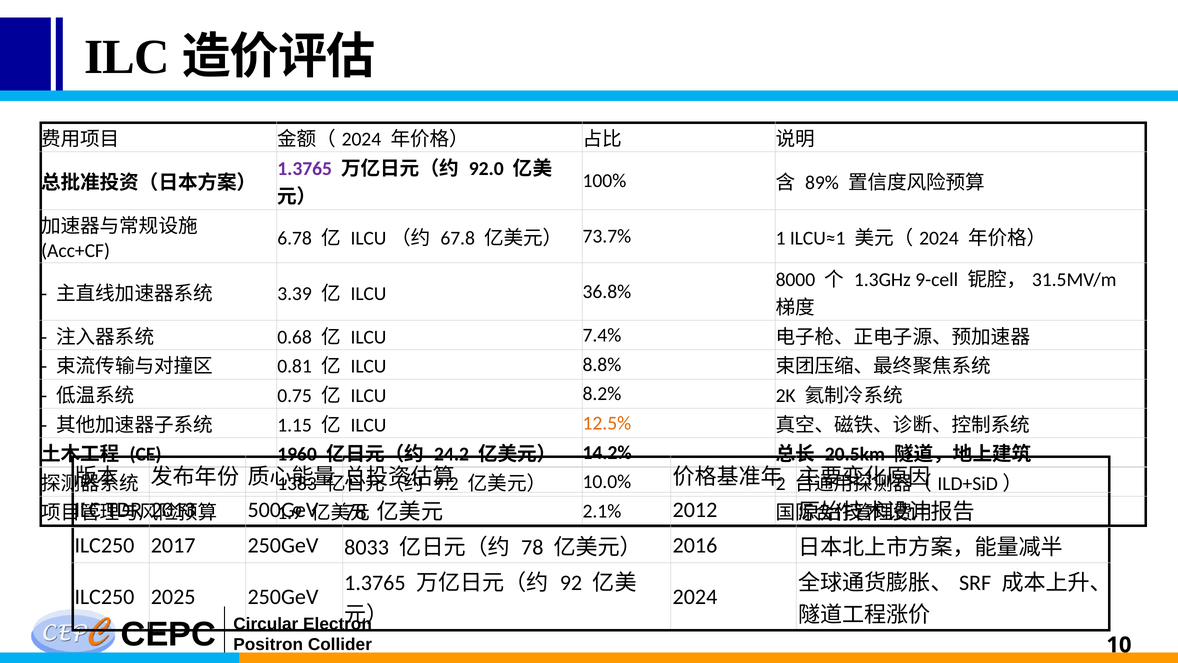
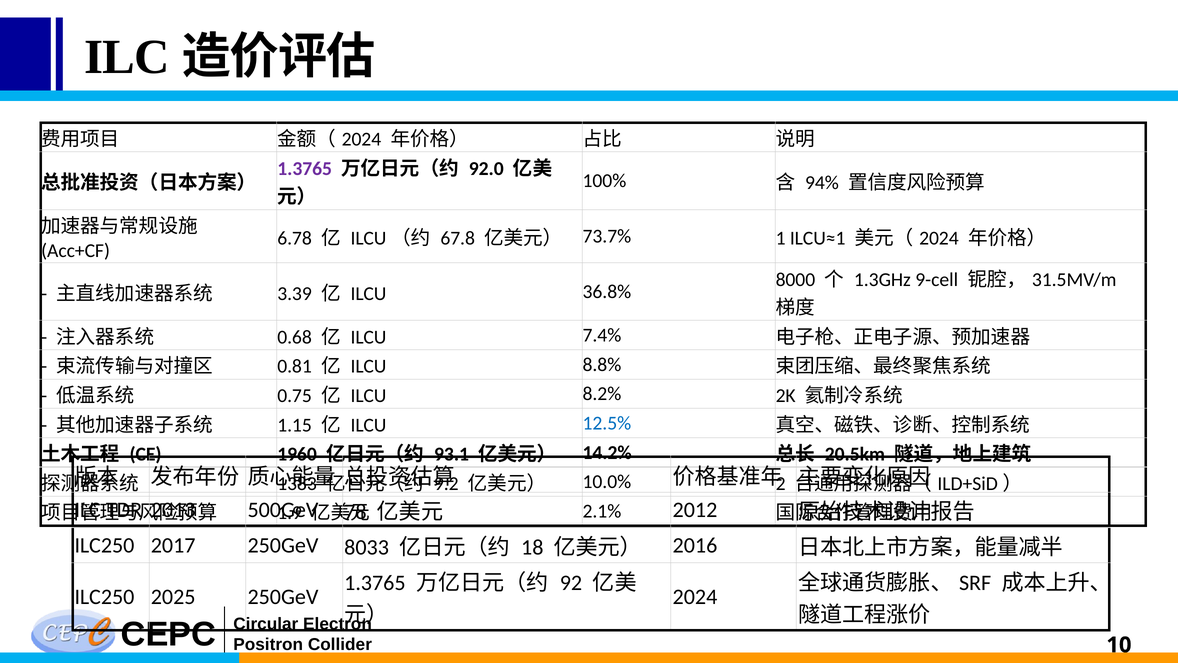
89%: 89% -> 94% (822, 183)
12.5% colour: orange -> blue (607, 423)
24.2: 24.2 -> 93.1 (452, 454)
78: 78 -> 18 (532, 547)
